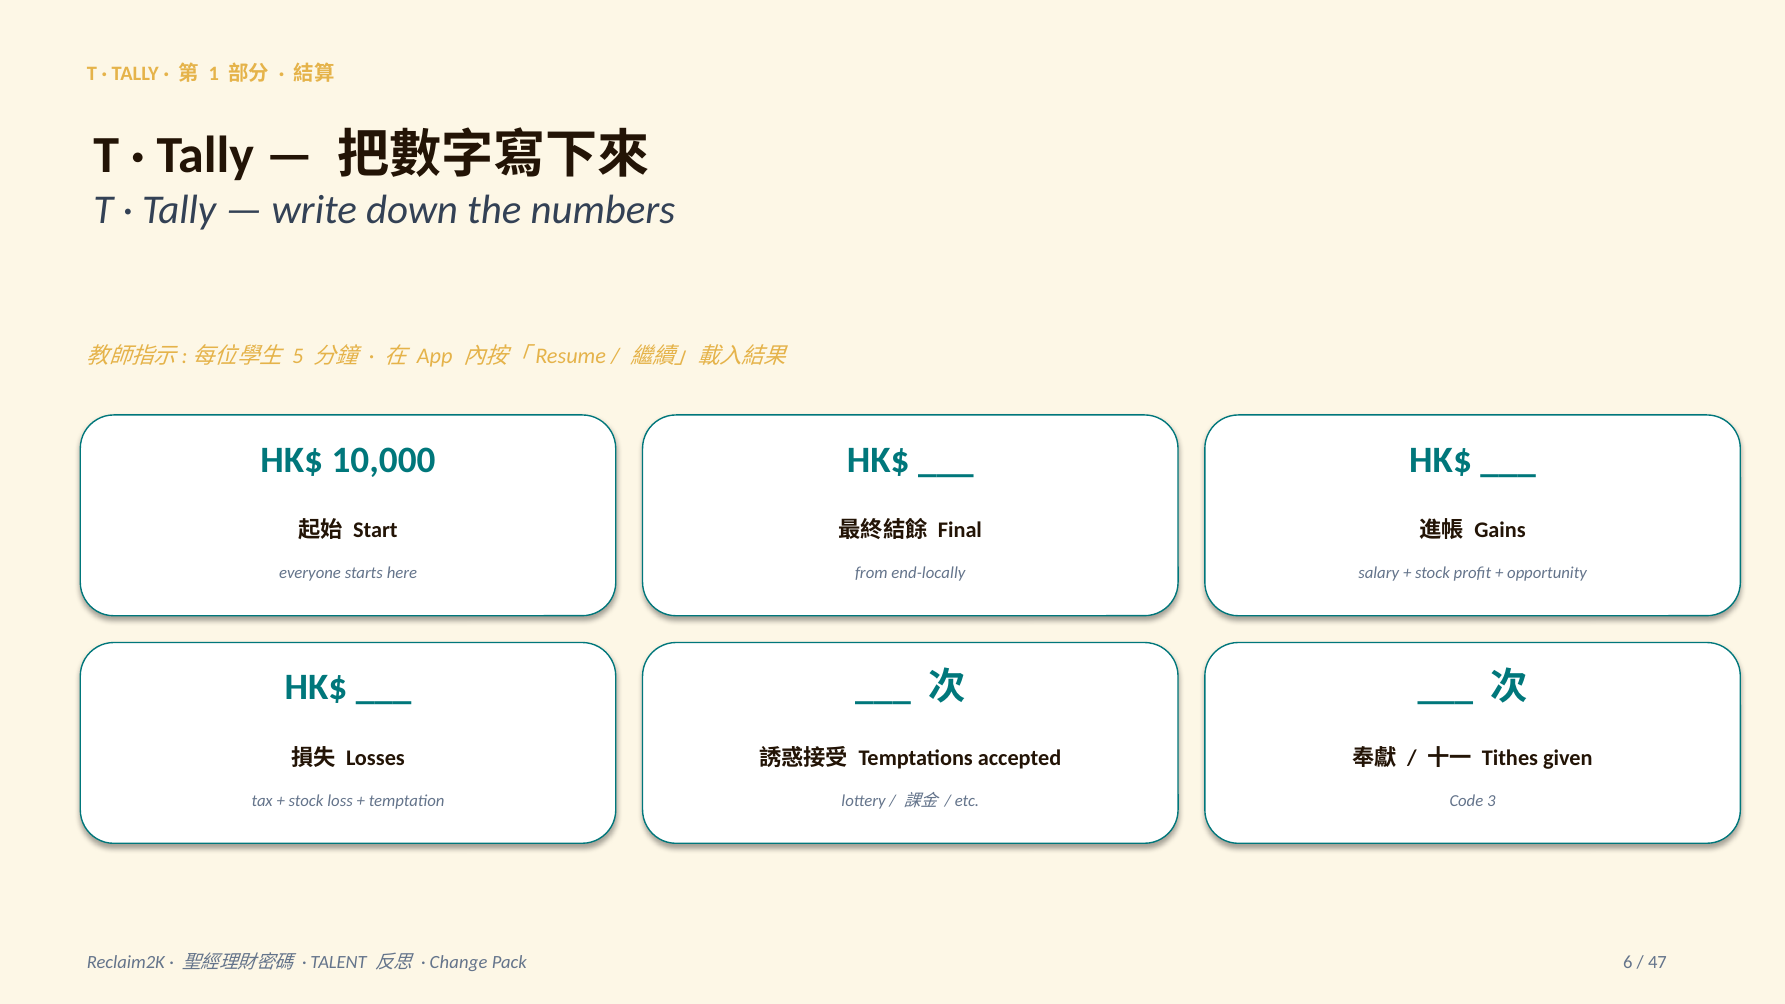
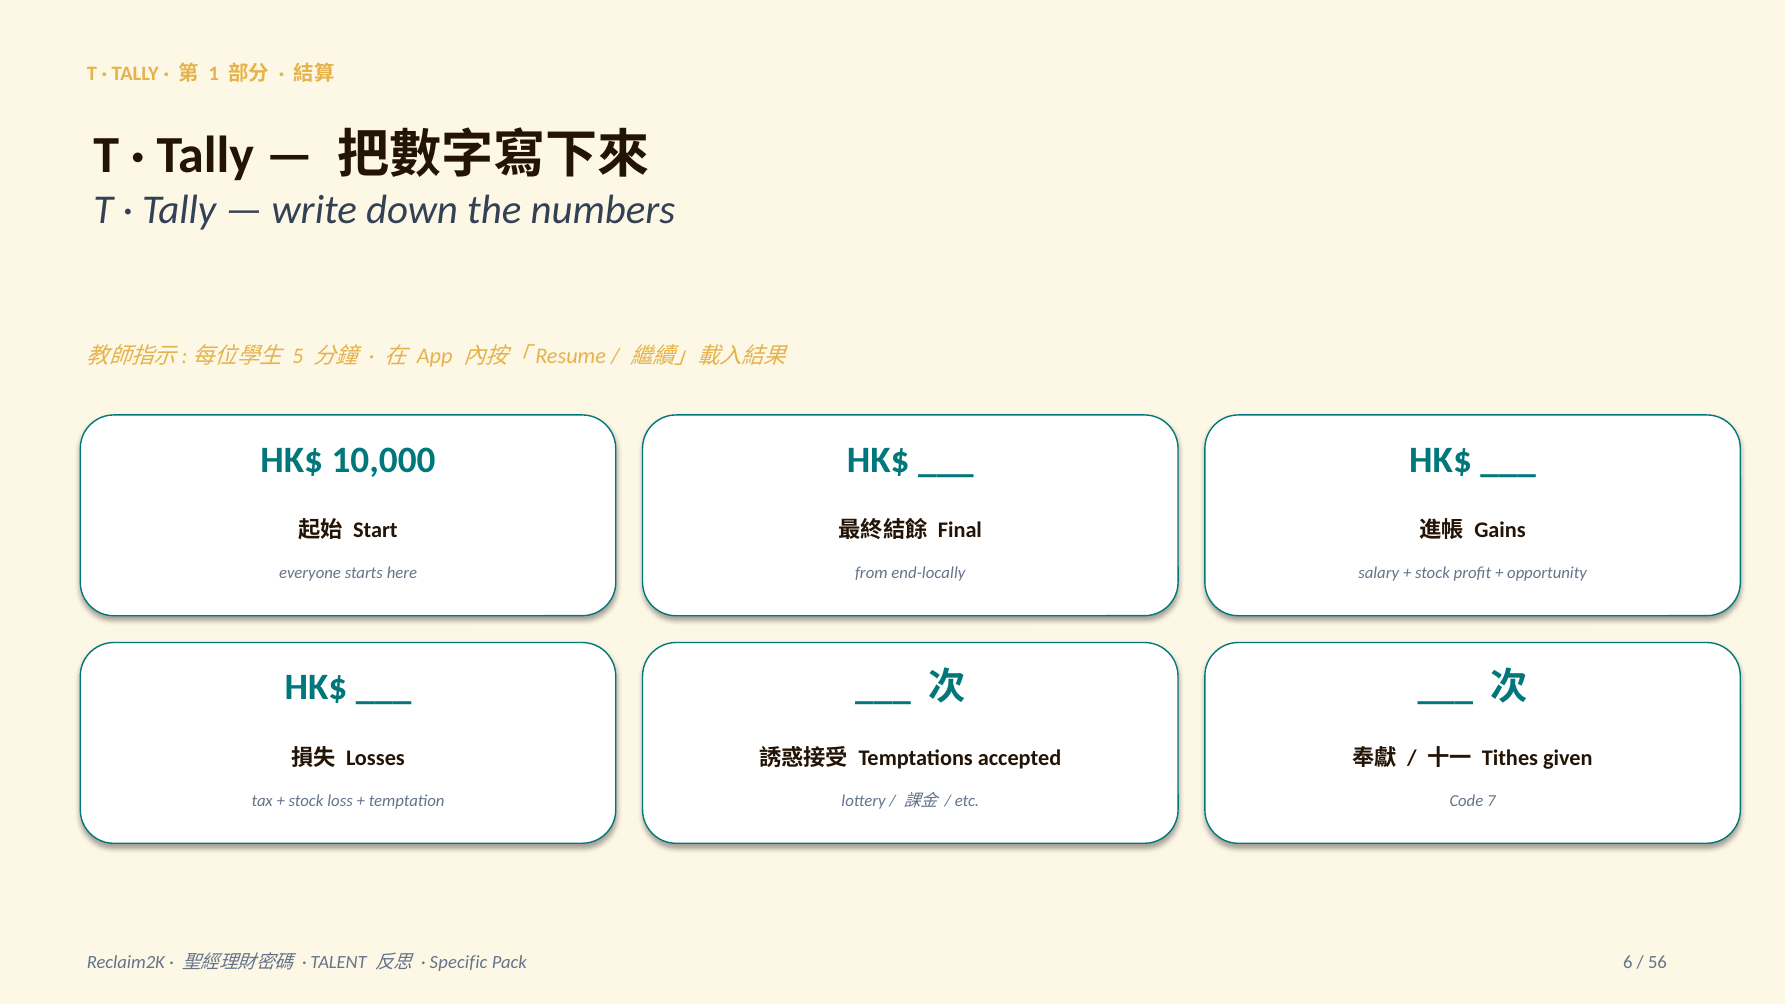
3: 3 -> 7 (1491, 801)
Change: Change -> Specific (459, 963)
47: 47 -> 56 (1657, 963)
